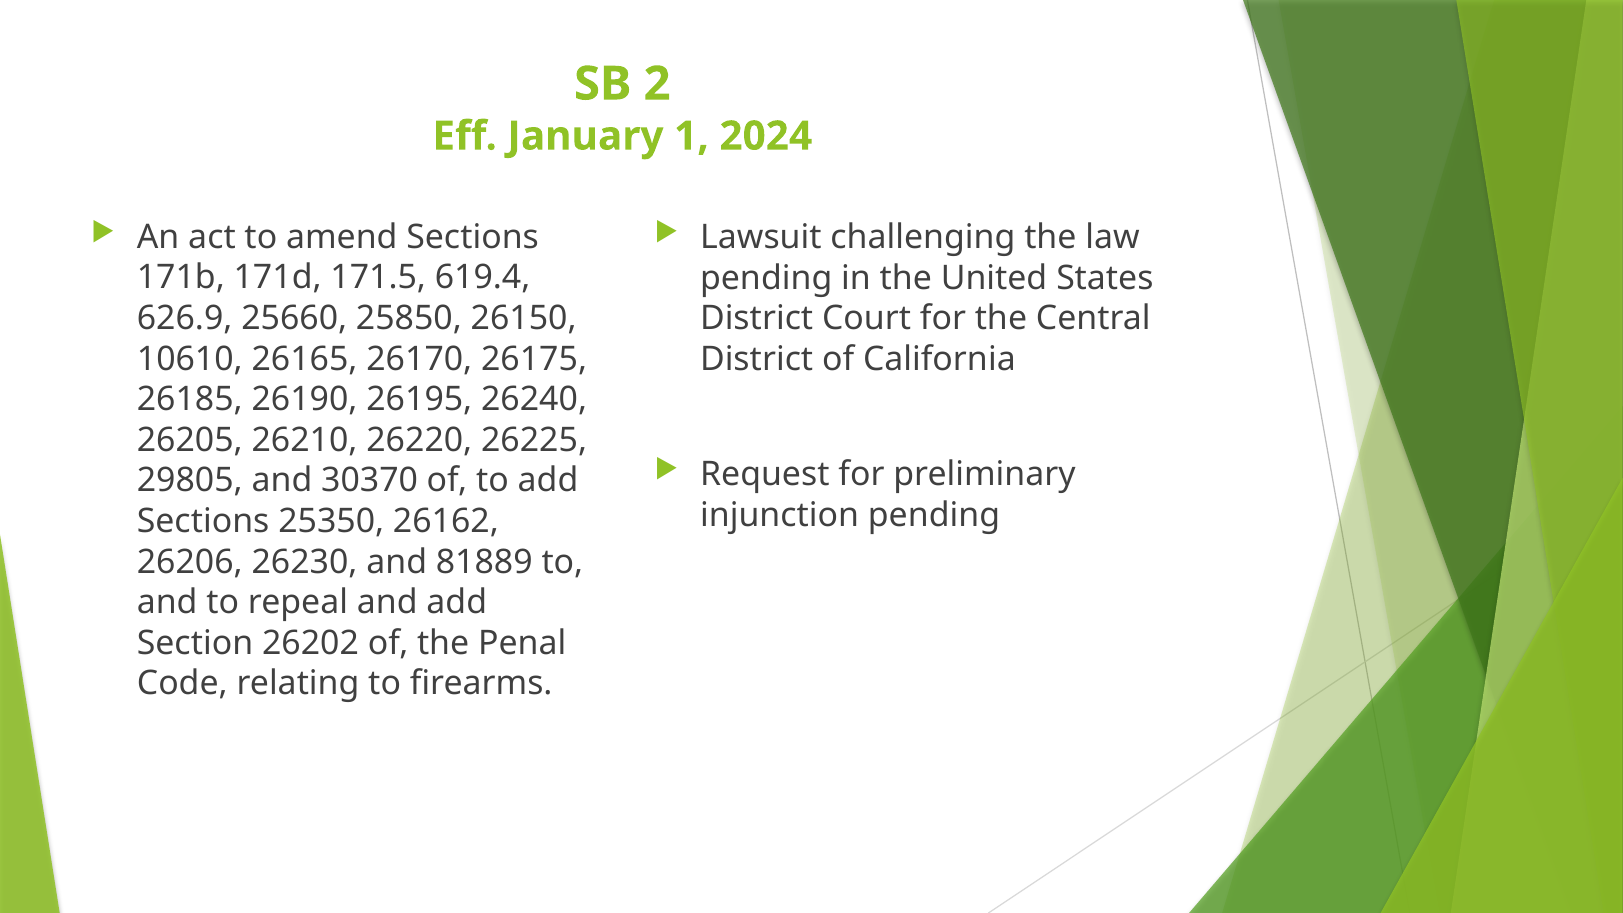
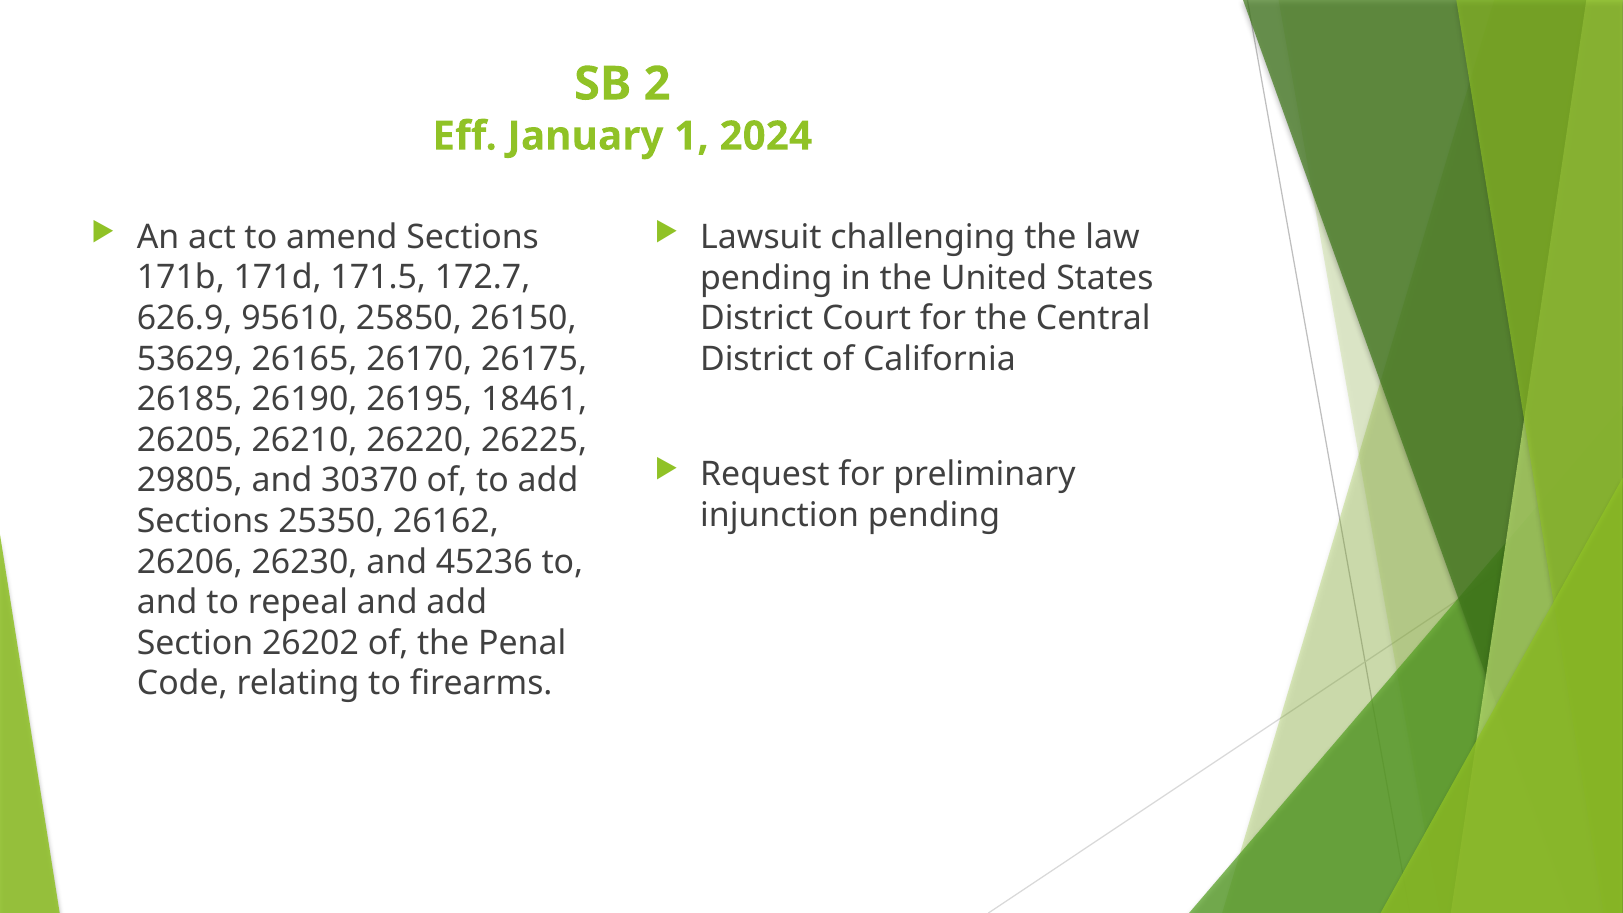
619.4: 619.4 -> 172.7 (483, 278)
25660: 25660 -> 95610 (294, 318)
10610: 10610 -> 53629 (190, 359)
26240: 26240 -> 18461 (534, 400)
81889: 81889 -> 45236 (484, 562)
